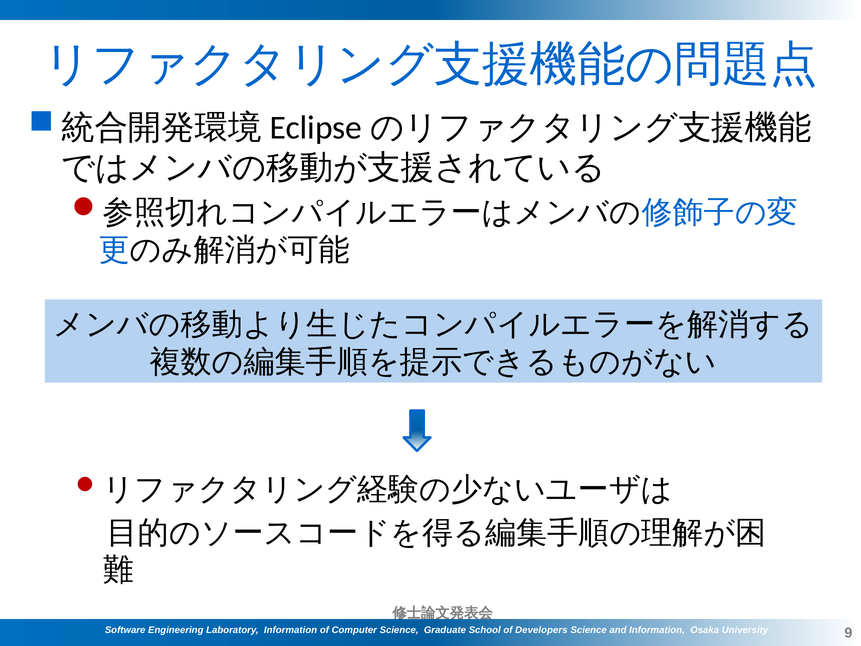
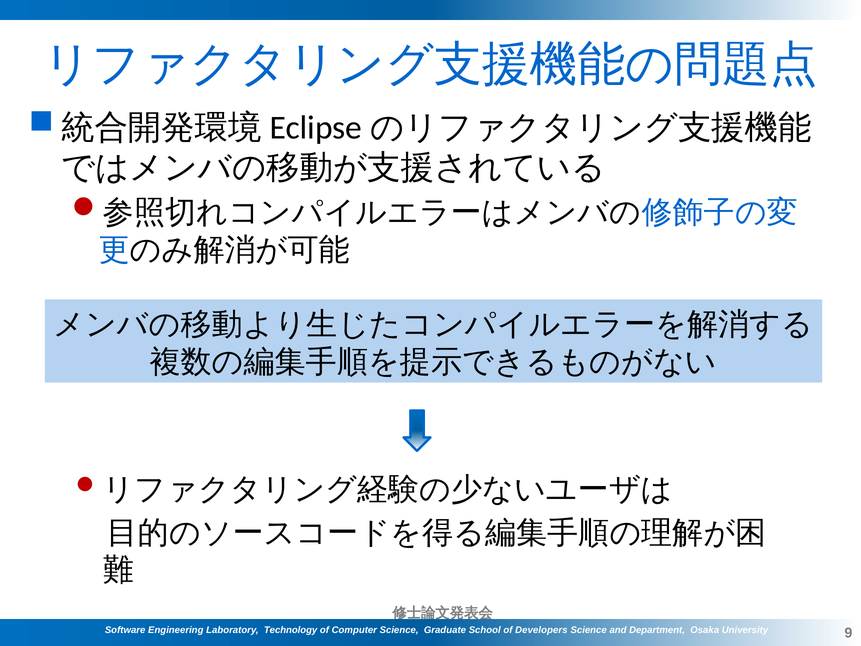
Laboratory Information: Information -> Technology (291, 630)
and Information: Information -> Department (657, 630)
